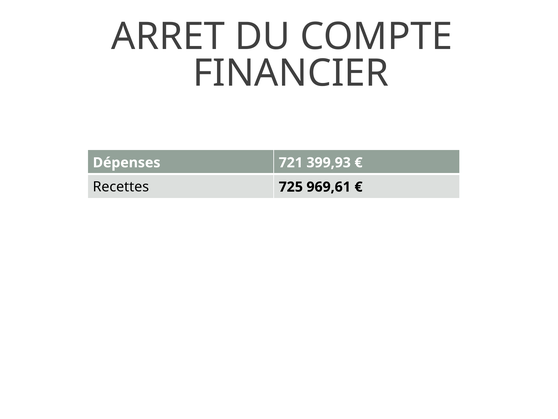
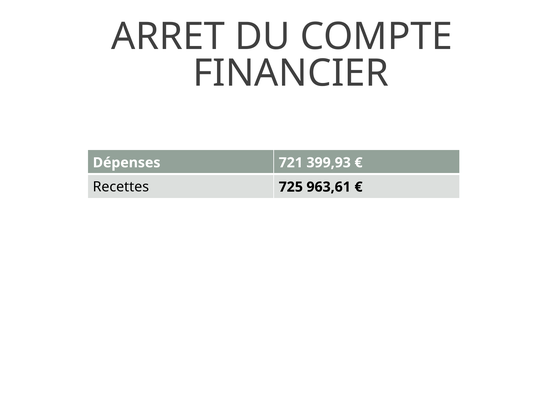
969,61: 969,61 -> 963,61 (329, 187)
